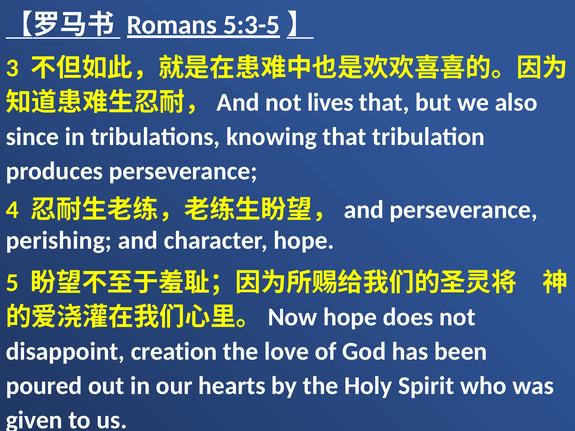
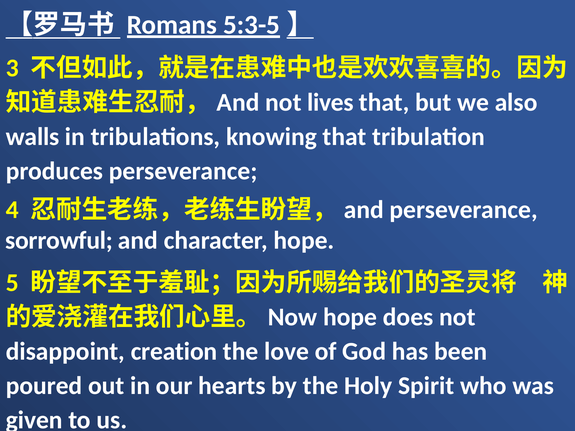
since: since -> walls (33, 137)
perishing: perishing -> sorrowful (59, 240)
